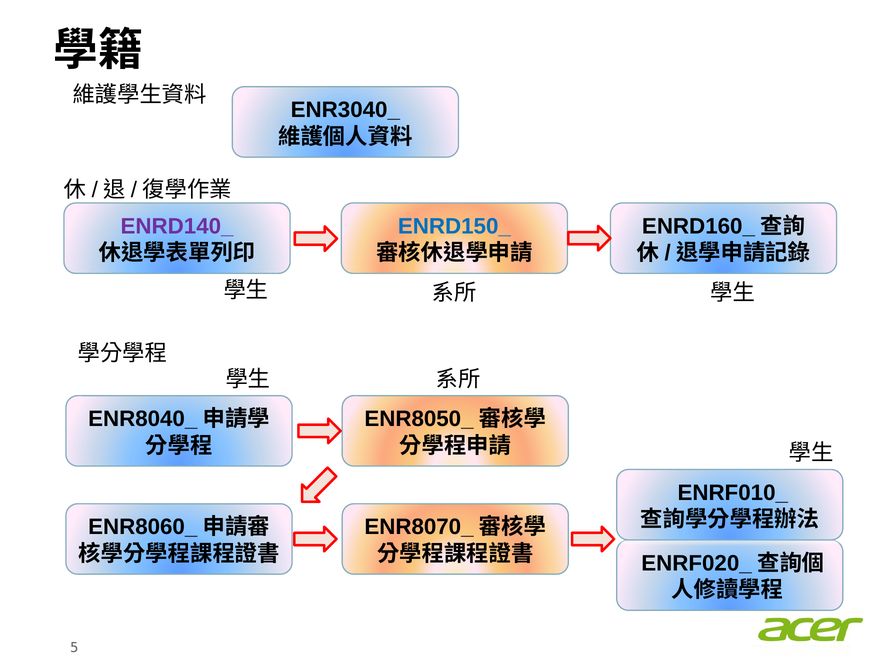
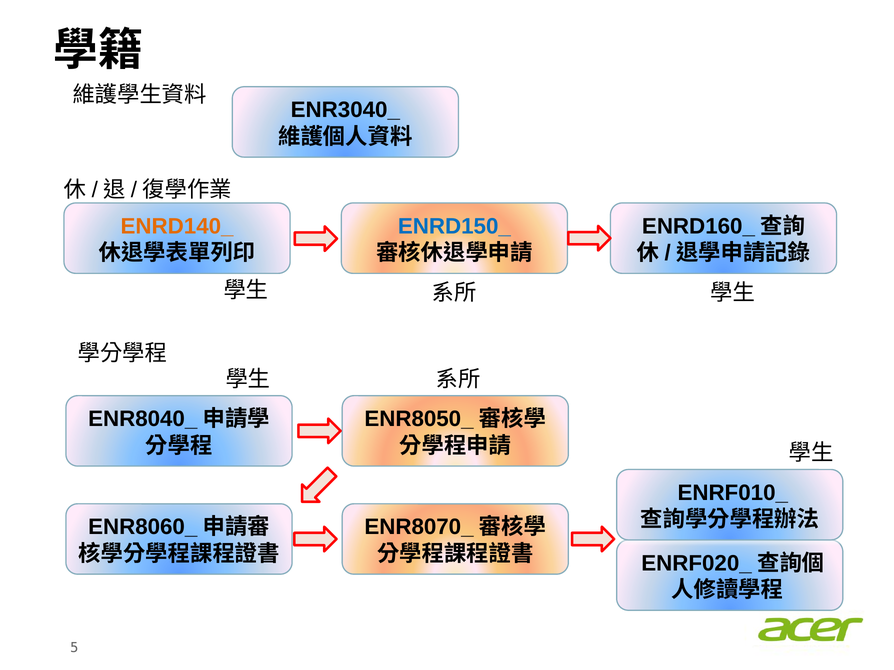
ENRD140_ colour: purple -> orange (177, 226)
